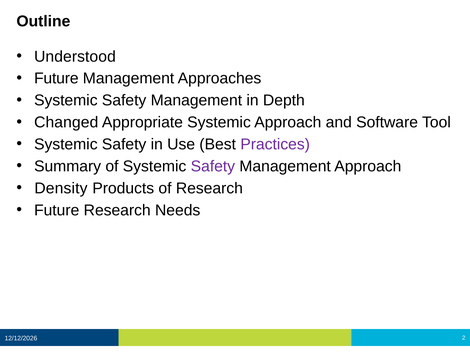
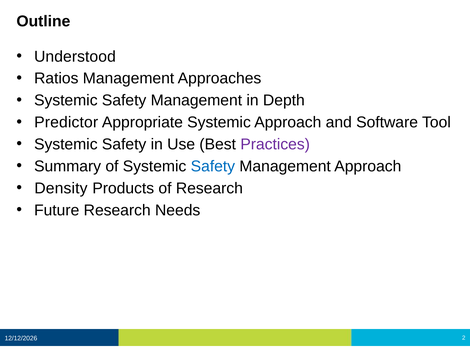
Future: Future -> Ratios (56, 78)
Changed: Changed -> Predictor (66, 122)
Safety colour: purple -> blue (213, 166)
